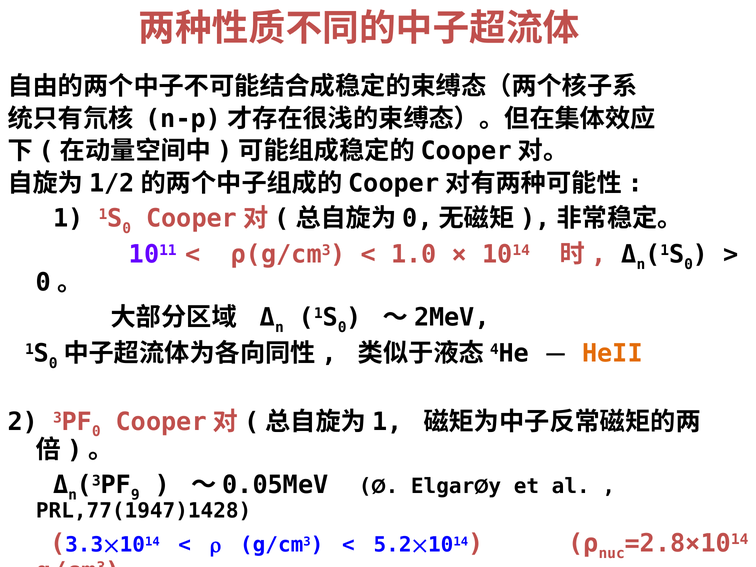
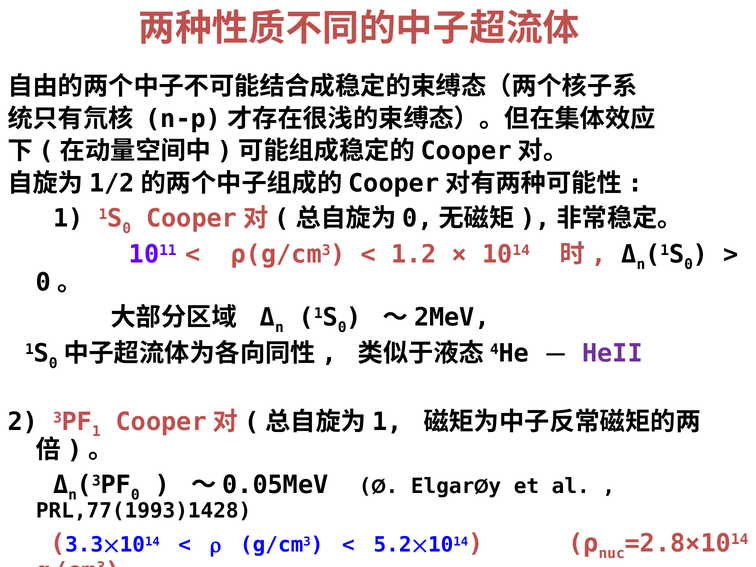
1.0: 1.0 -> 1.2 (414, 254)
HeII colour: orange -> purple (612, 354)
0: 0 -> 1 (96, 432)
9: 9 -> 0 (135, 495)
PRL,77(1947)1428: PRL,77(1947)1428 -> PRL,77(1993)1428 (144, 511)
